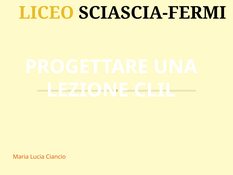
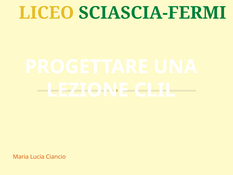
SCIASCIA-FERMI colour: black -> green (152, 13)
